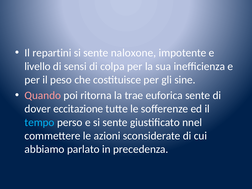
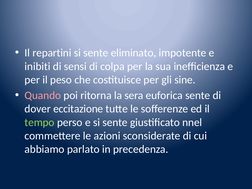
naloxone: naloxone -> eliminato (134, 53)
livello: livello -> inibiti (37, 66)
trae: trae -> sera (134, 95)
tempo colour: light blue -> light green (40, 122)
